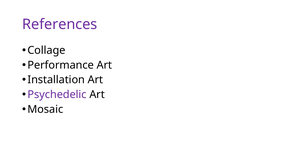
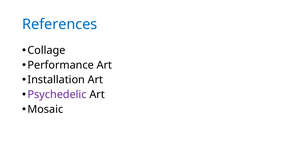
References colour: purple -> blue (60, 24)
